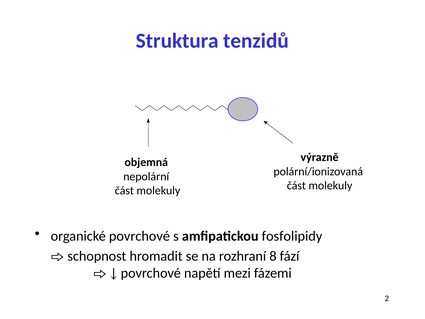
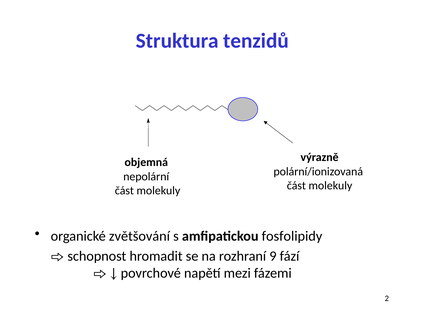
organické povrchové: povrchové -> zvětšování (139, 236)
8: 8 -> 9 (273, 256)
